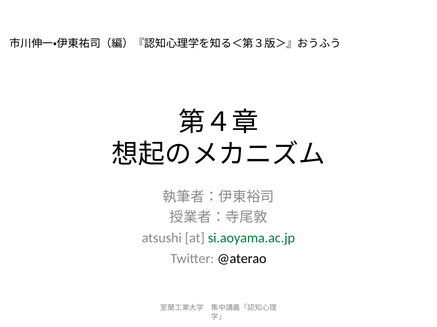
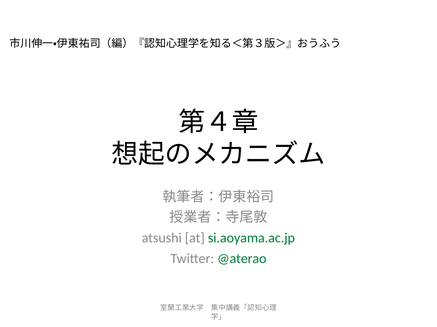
@aterao colour: black -> green (242, 259)
